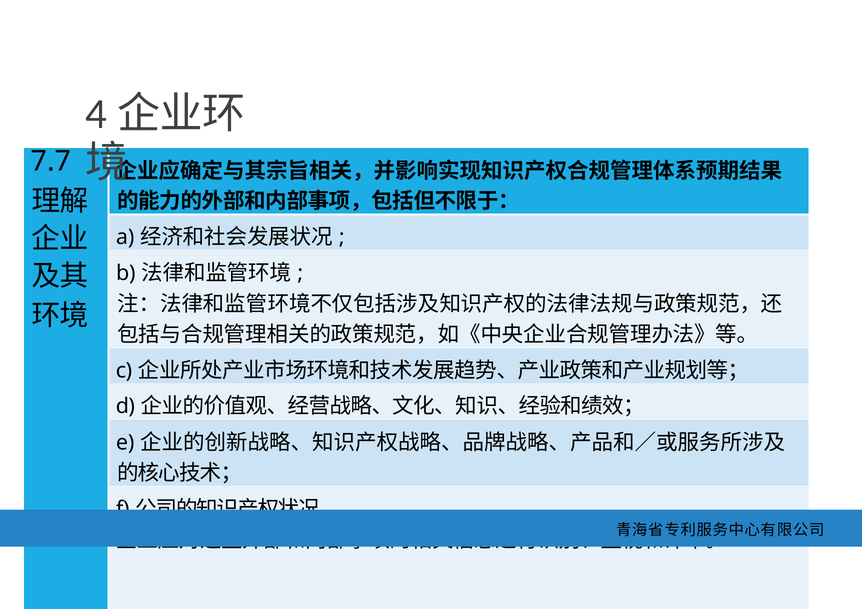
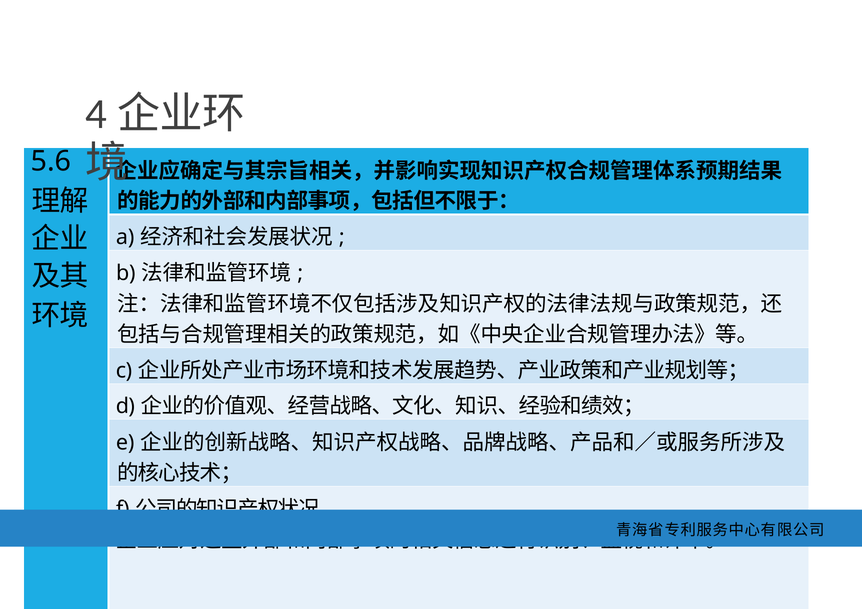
7.7: 7.7 -> 5.6 (51, 161)
